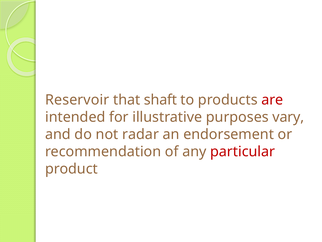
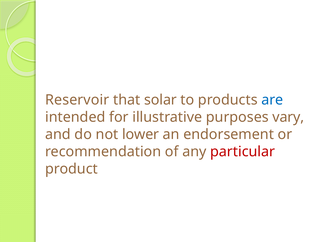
shaft: shaft -> solar (160, 100)
are colour: red -> blue (272, 100)
radar: radar -> lower (141, 134)
